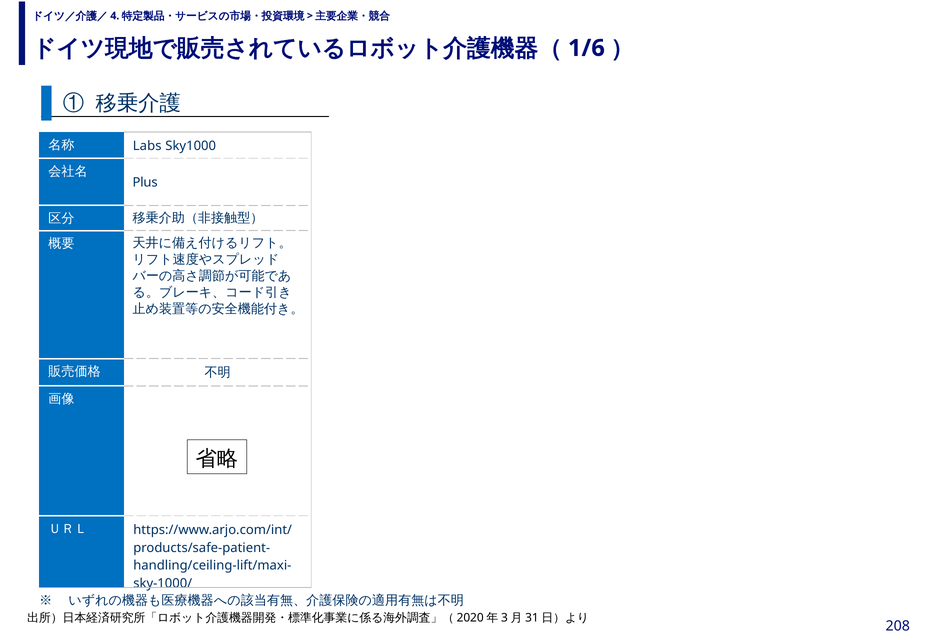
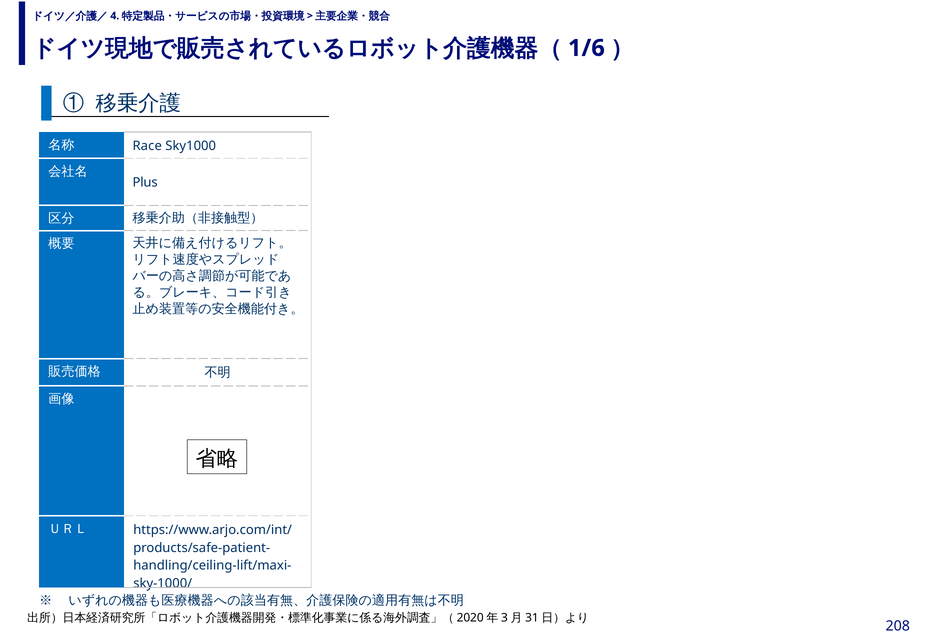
Labs: Labs -> Race (147, 146)
